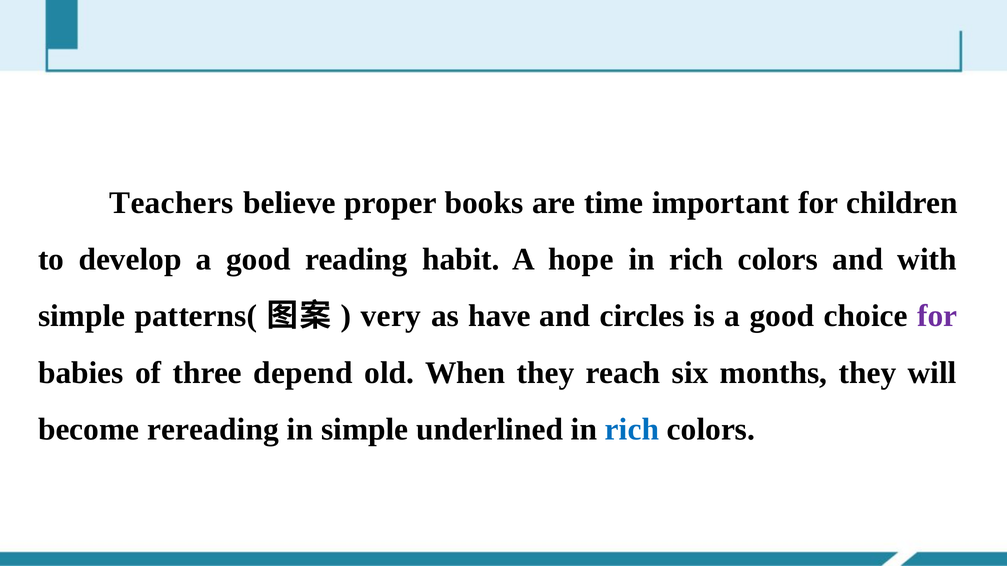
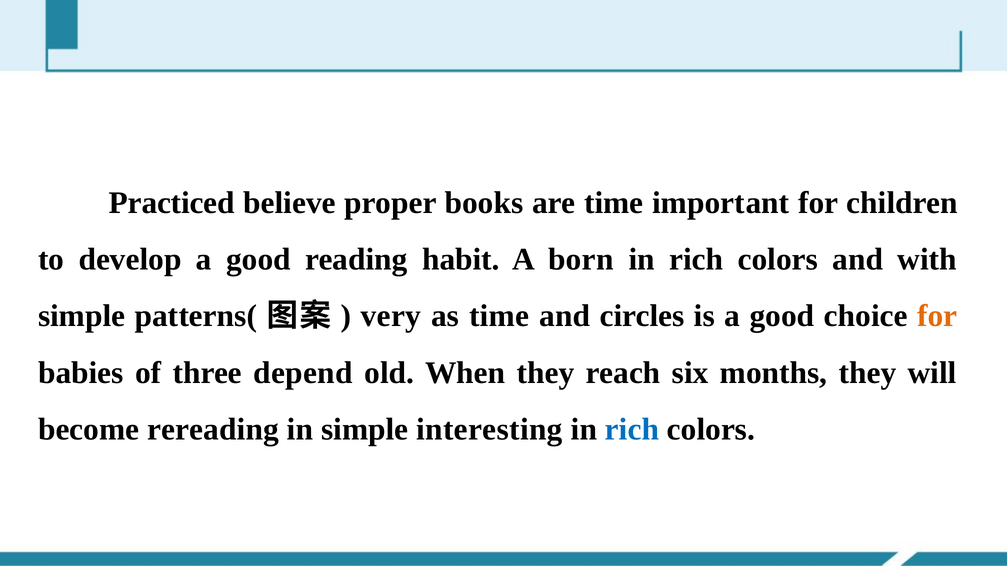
Teachers: Teachers -> Practiced (172, 203)
hope: hope -> born (581, 260)
as have: have -> time (499, 316)
for colour: purple -> orange (937, 316)
underlined: underlined -> interesting (490, 430)
